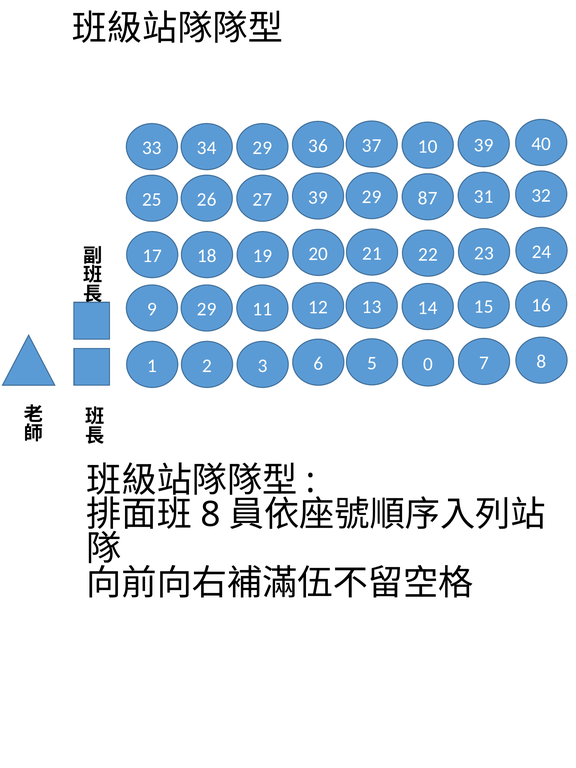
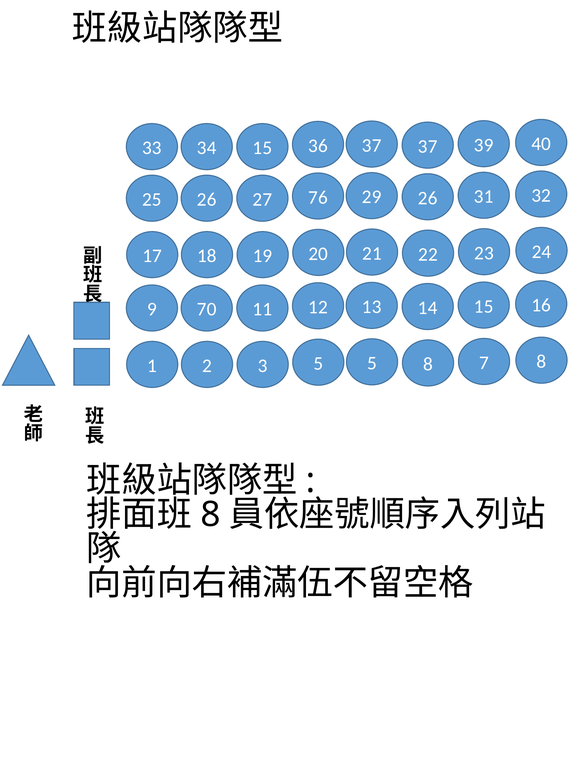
34 29: 29 -> 15 (262, 148)
37 10: 10 -> 37 (428, 146)
27 39: 39 -> 76 (318, 197)
29 87: 87 -> 26 (428, 198)
9 29: 29 -> 70 (207, 309)
3 6: 6 -> 5 (318, 364)
5 0: 0 -> 8 (428, 364)
